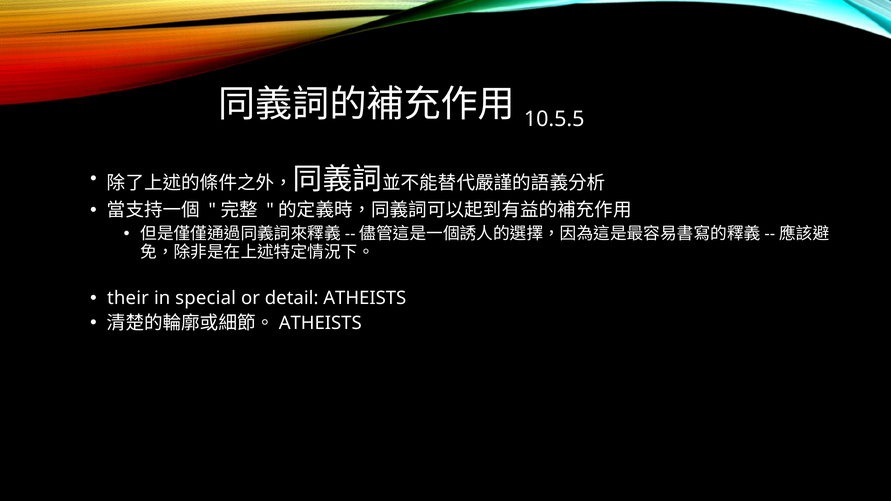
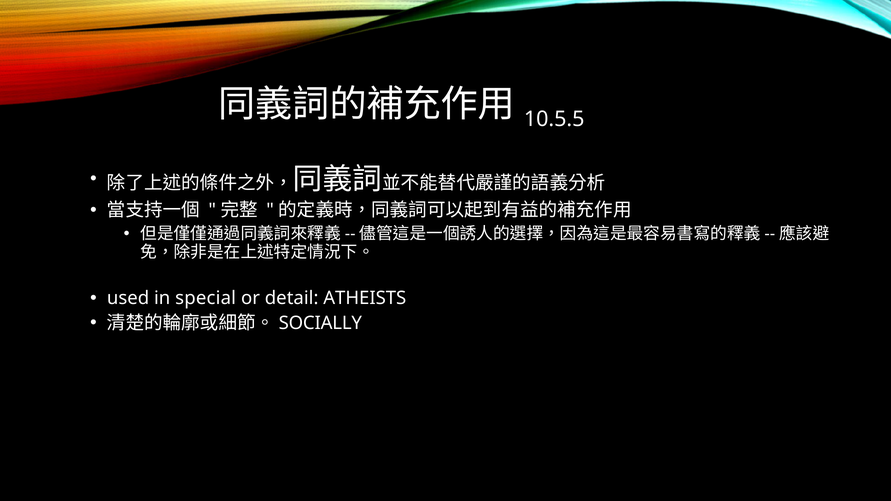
their: their -> used (128, 298)
ATHEISTS: ATHEISTS -> SOCIALLY (320, 323)
